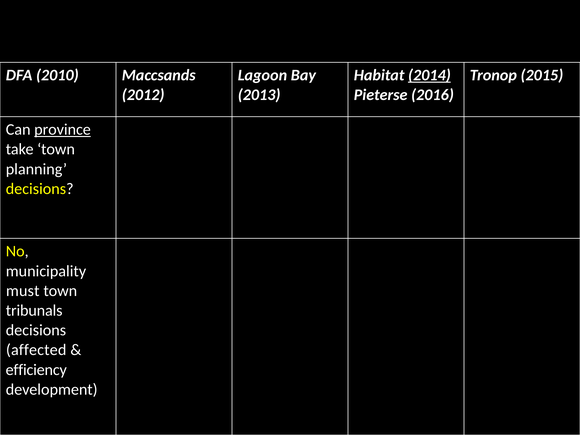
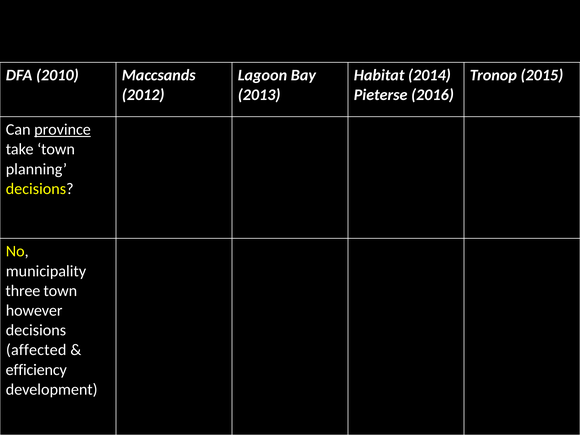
2014 underline: present -> none (429, 75)
must: must -> three (23, 291)
tribunals: tribunals -> however (34, 311)
